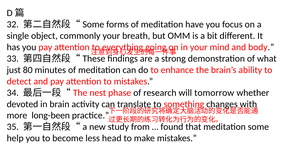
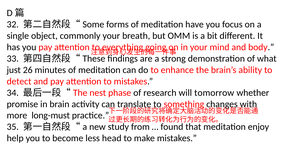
80: 80 -> 26 (28, 70)
devoted: devoted -> promise (22, 104)
long-been: long-been -> long-must (51, 116)
some: some -> enjoy (258, 127)
